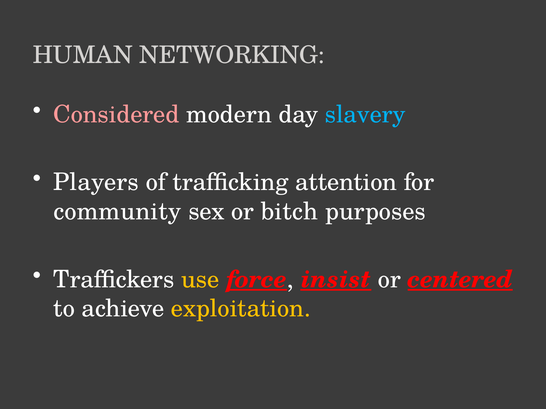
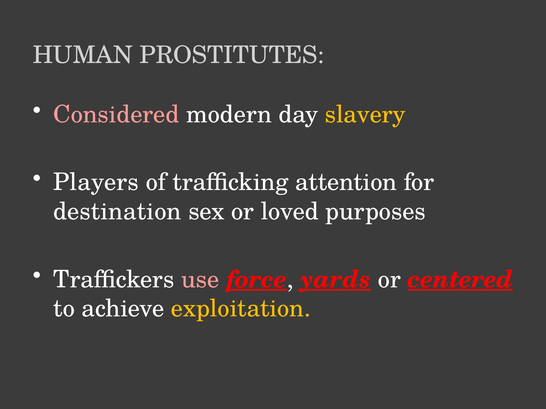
NETWORKING: NETWORKING -> PROSTITUTES (232, 55)
slavery colour: light blue -> yellow (365, 115)
community: community -> destination (117, 212)
bitch: bitch -> loved (290, 212)
use colour: yellow -> pink (200, 280)
insist: insist -> yards (336, 280)
